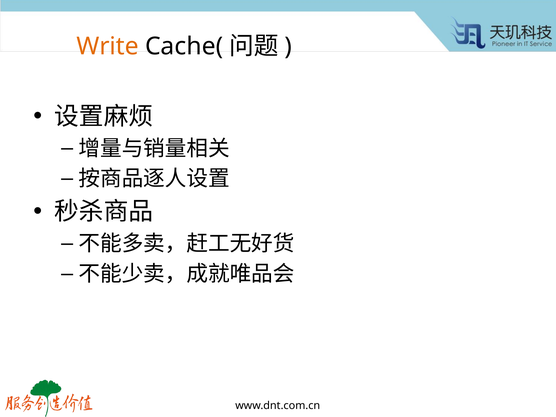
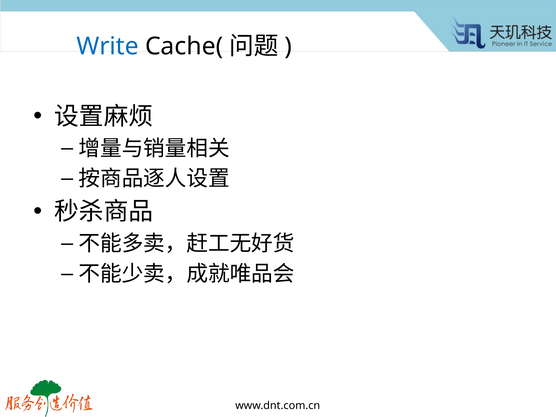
Write colour: orange -> blue (108, 46)
